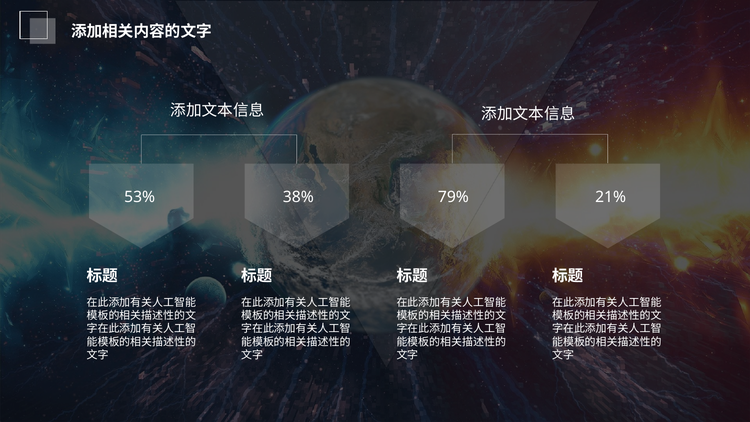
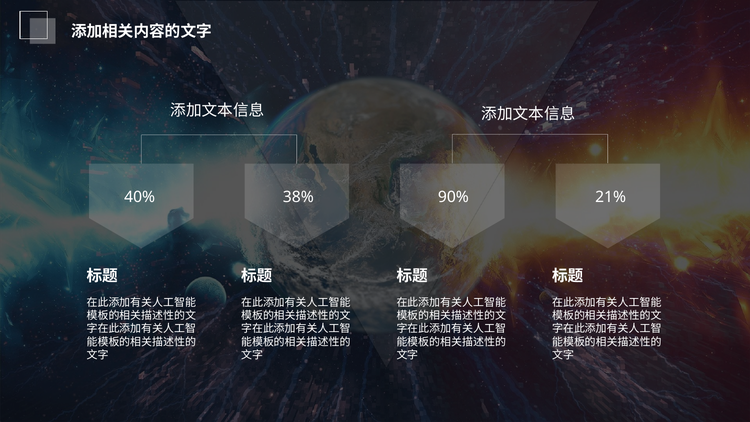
53%: 53% -> 40% (140, 197)
79%: 79% -> 90% (453, 197)
